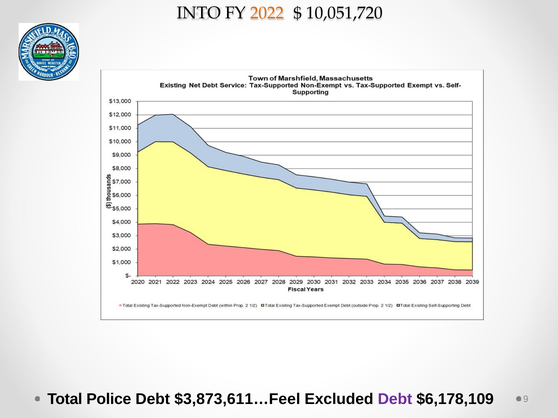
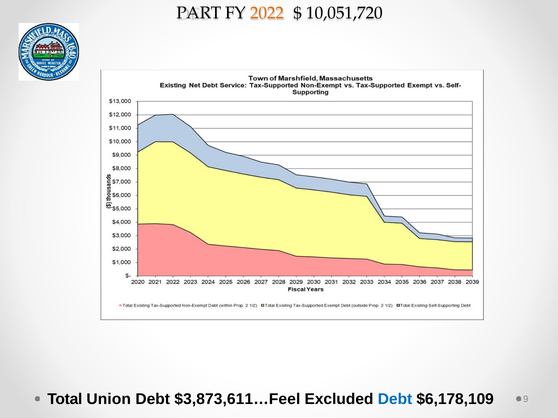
INTO: INTO -> PART (199, 13)
Police: Police -> Union (109, 400)
Debt colour: purple -> blue (395, 400)
